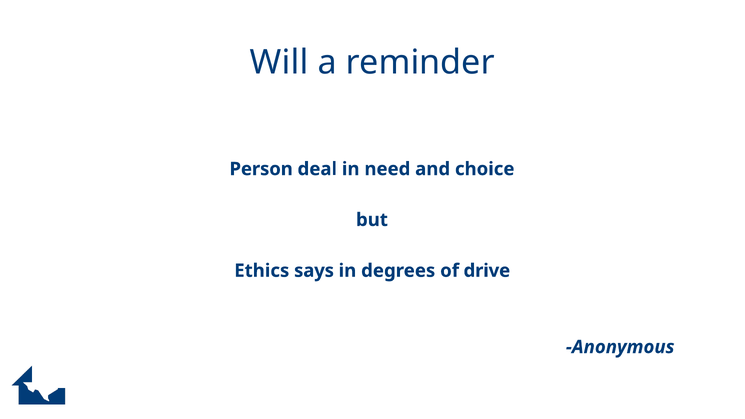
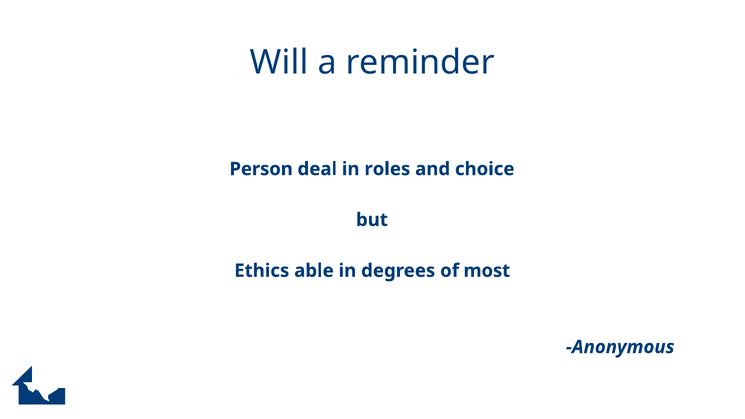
need: need -> roles (387, 169)
says: says -> able (314, 271)
drive: drive -> most (487, 271)
